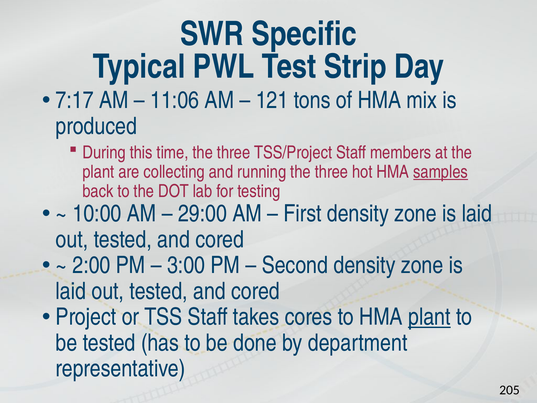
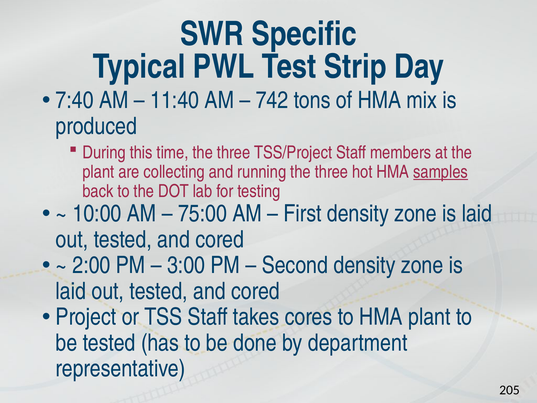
7:17: 7:17 -> 7:40 (75, 100)
11:06: 11:06 -> 11:40 (175, 100)
121: 121 -> 742 (272, 100)
29:00: 29:00 -> 75:00 (202, 214)
plant underline: present -> none (429, 317)
